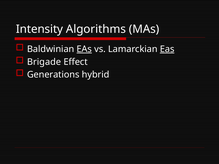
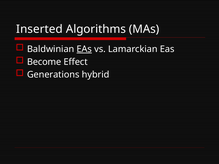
Intensity: Intensity -> Inserted (39, 29)
Eas underline: present -> none (167, 49)
Brigade: Brigade -> Become (44, 62)
